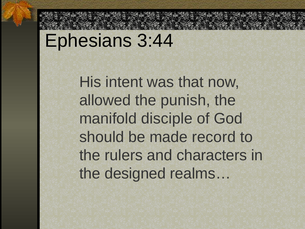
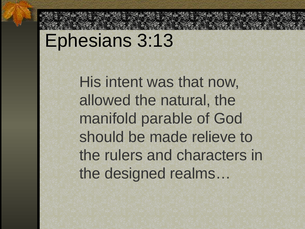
3:44: 3:44 -> 3:13 (155, 41)
punish: punish -> natural (186, 100)
disciple: disciple -> parable (167, 119)
record: record -> relieve (214, 137)
